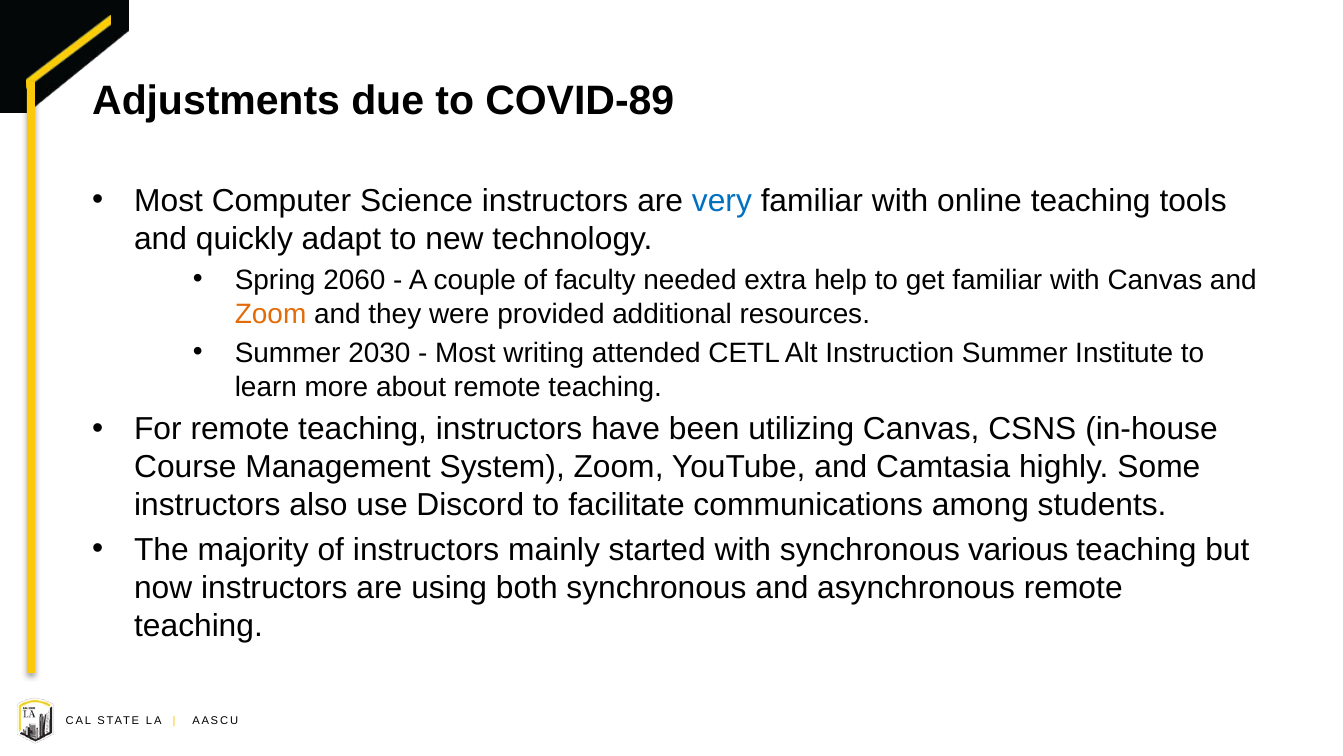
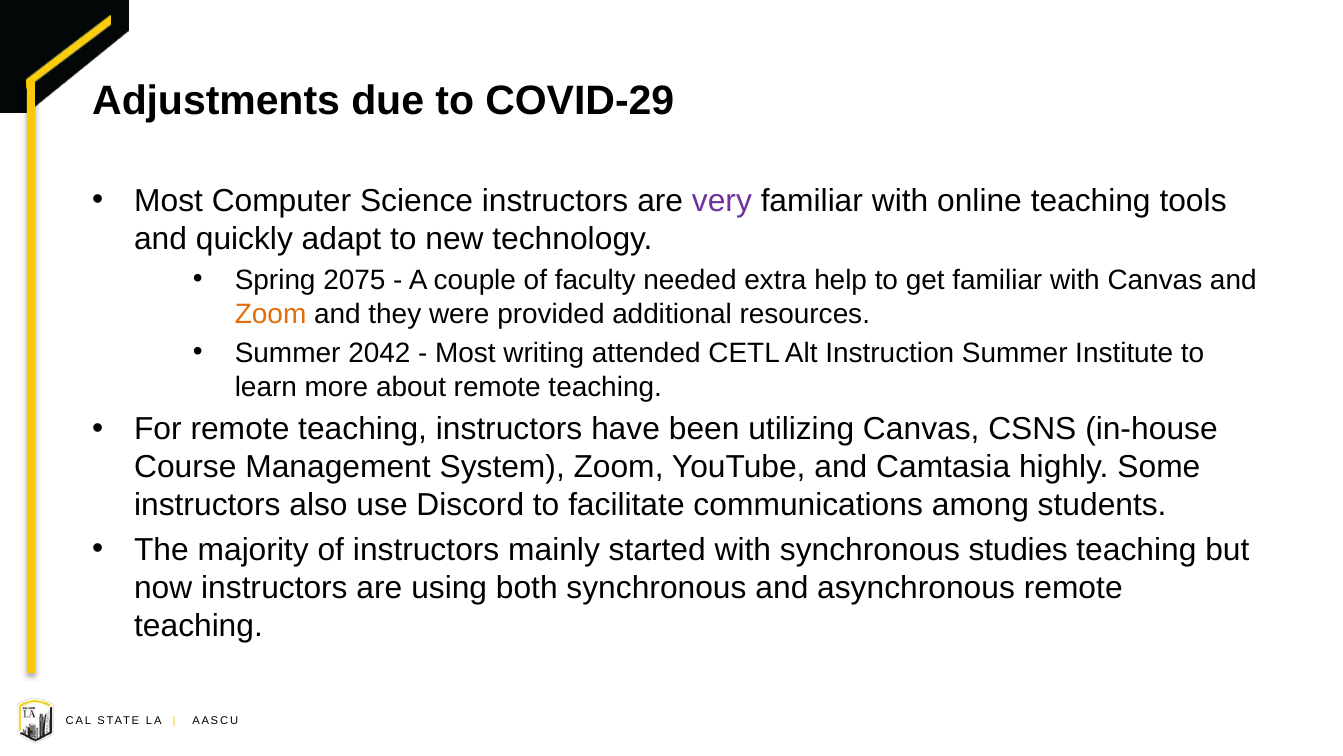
COVID-89: COVID-89 -> COVID-29 (580, 101)
very colour: blue -> purple (722, 201)
2060: 2060 -> 2075 (354, 280)
2030: 2030 -> 2042 (379, 353)
various: various -> studies (1018, 550)
